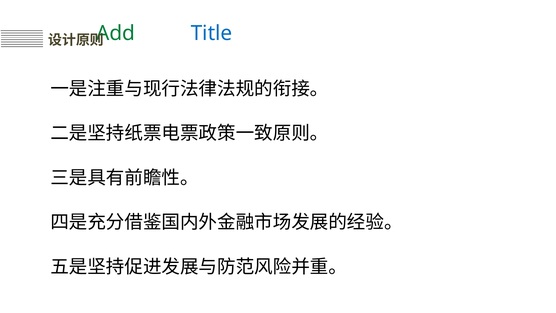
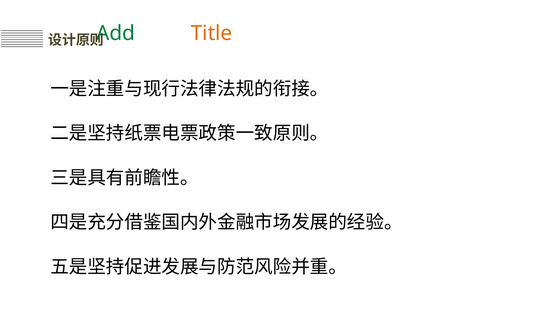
Title colour: blue -> orange (212, 33)
